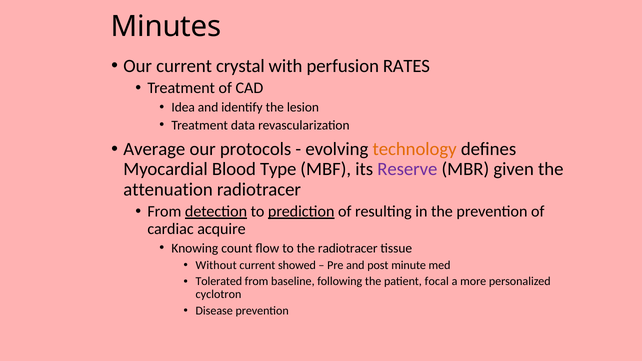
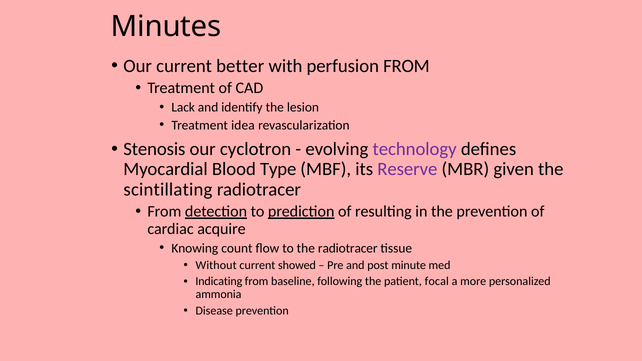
crystal: crystal -> better (240, 66)
perfusion RATES: RATES -> FROM (406, 66)
Idea: Idea -> Lack (183, 107)
data: data -> idea (243, 125)
Average: Average -> Stenosis (154, 149)
protocols: protocols -> cyclotron (256, 149)
technology colour: orange -> purple (415, 149)
attenuation: attenuation -> scintillating (168, 189)
Tolerated: Tolerated -> Indicating (219, 282)
cyclotron: cyclotron -> ammonia (219, 295)
